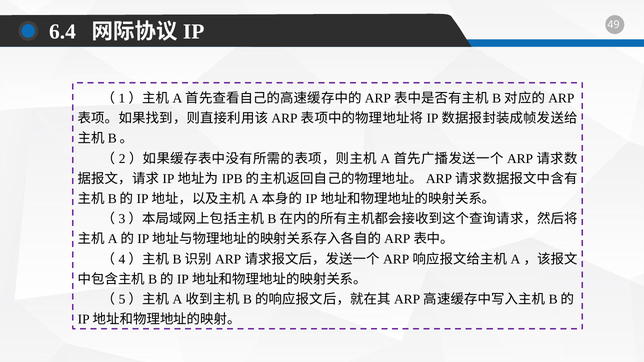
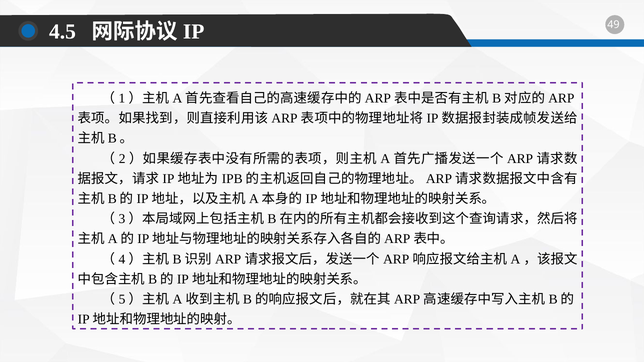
6.4: 6.4 -> 4.5 (63, 32)
